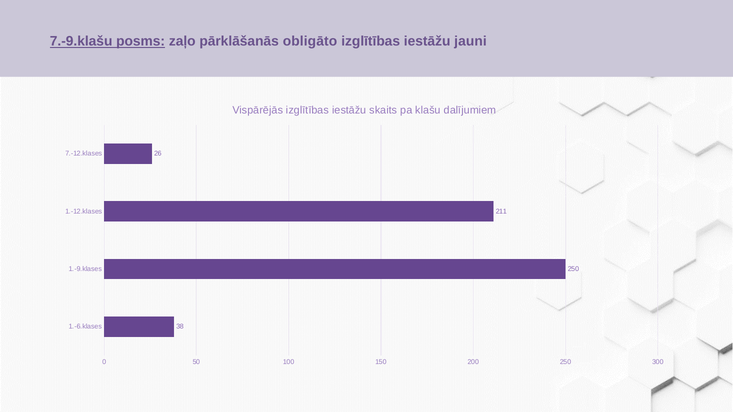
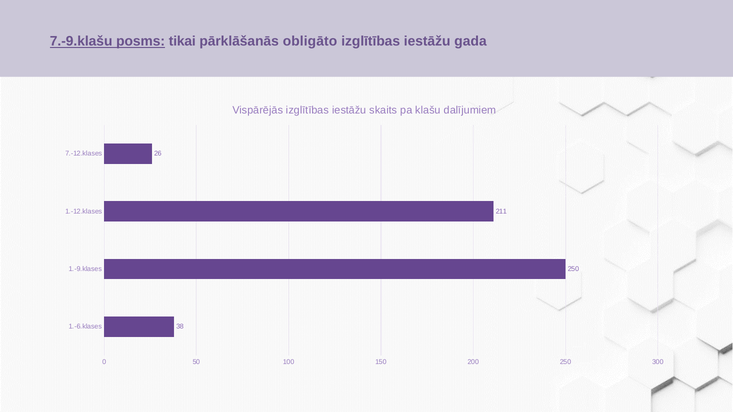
zaļo: zaļo -> tikai (182, 41)
jauni: jauni -> gada (471, 41)
